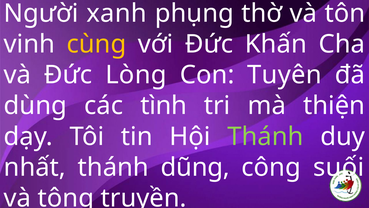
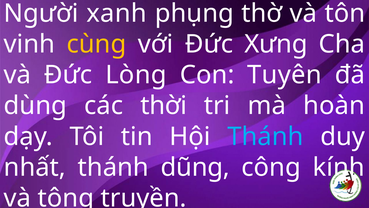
Khấn: Khấn -> Xưng (276, 44)
tình: tình -> thời (164, 106)
thiện: thiện -> hoàn (334, 106)
Thánh colour: light green -> light blue (265, 136)
suối: suối -> kính (339, 167)
